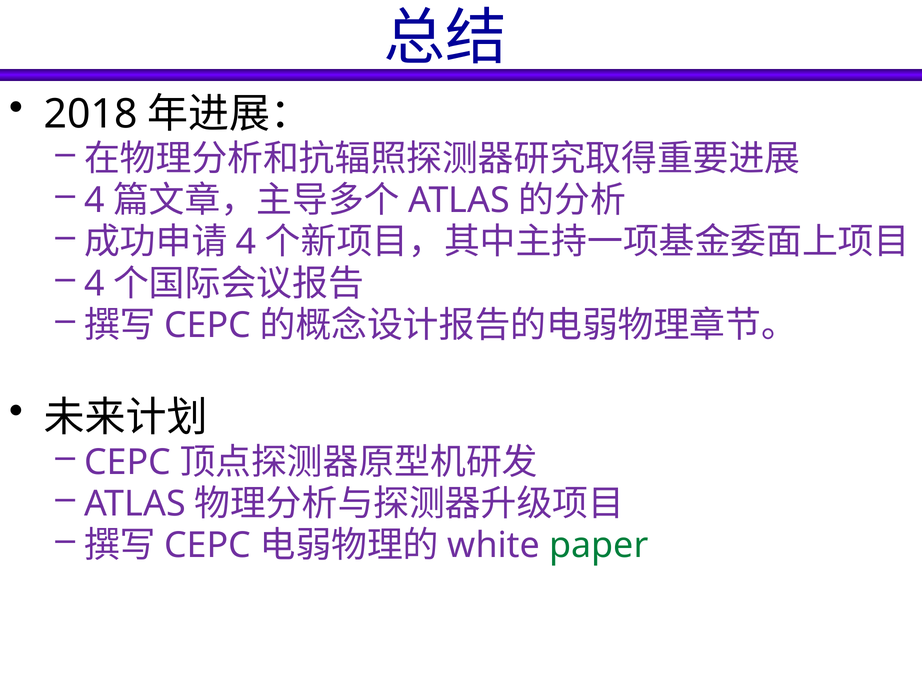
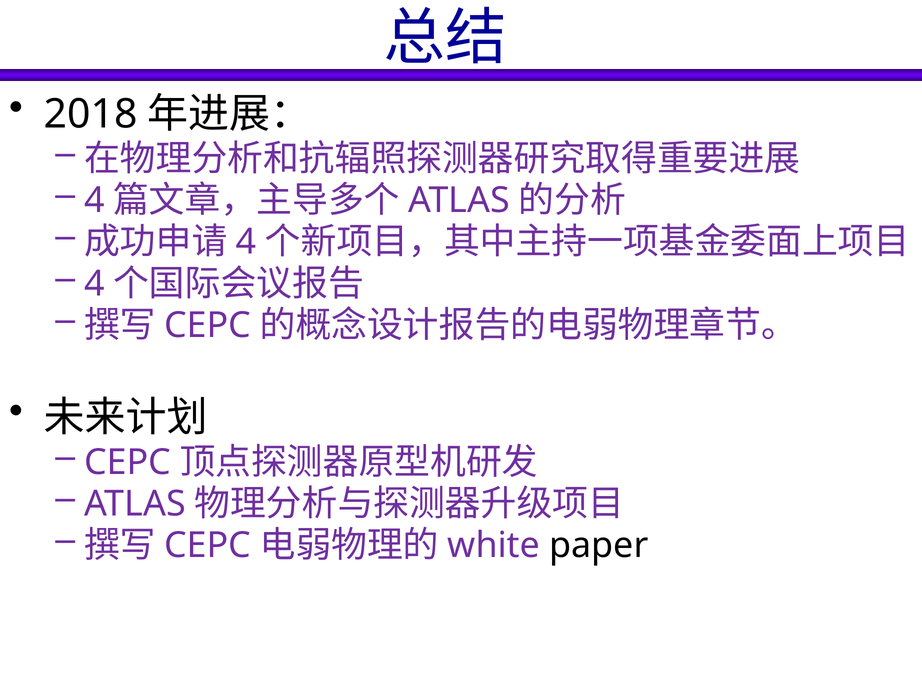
paper colour: green -> black (599, 545)
